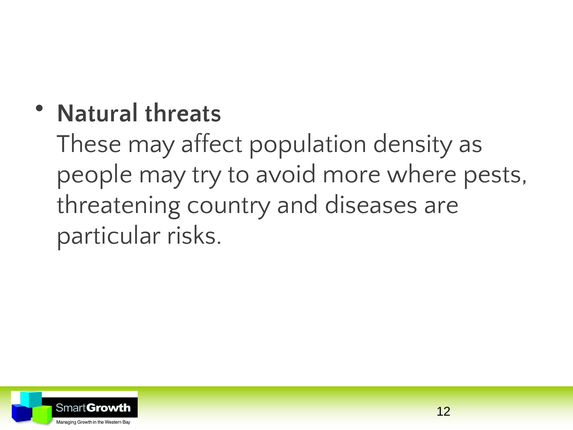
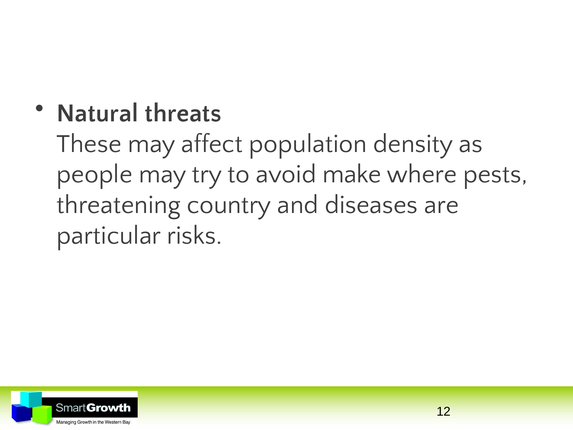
more: more -> make (352, 174)
